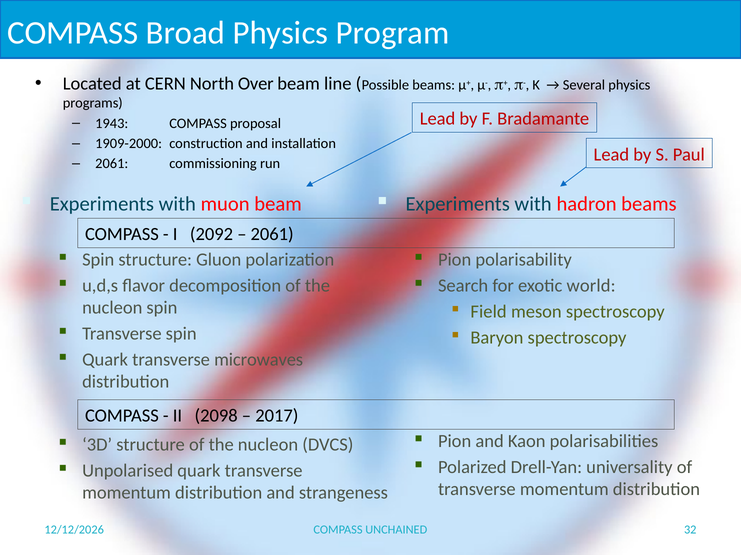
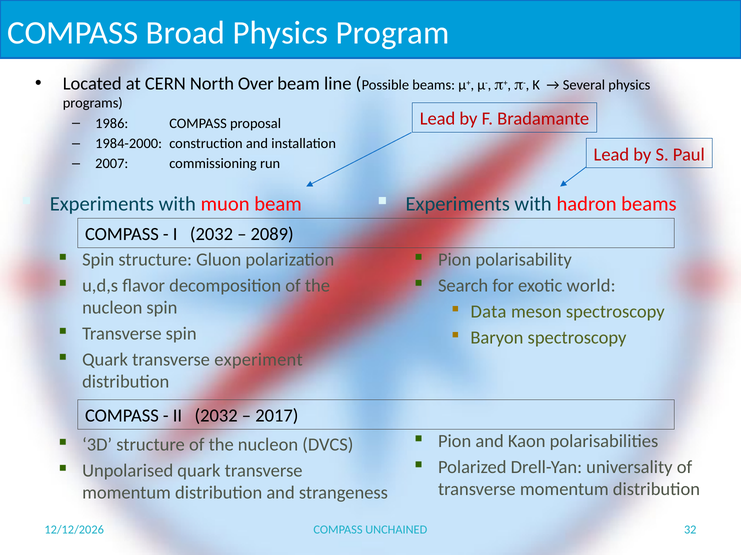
1943: 1943 -> 1986 (112, 124)
1909-2000: 1909-2000 -> 1984-2000 (129, 144)
2061: 2061 -> 2007 (112, 164)
I 2092: 2092 -> 2032 (212, 235)
2061: 2061 -> 2089 (272, 235)
Field: Field -> Data (489, 312)
microwaves: microwaves -> experiment (258, 360)
II 2098: 2098 -> 2032 (216, 416)
